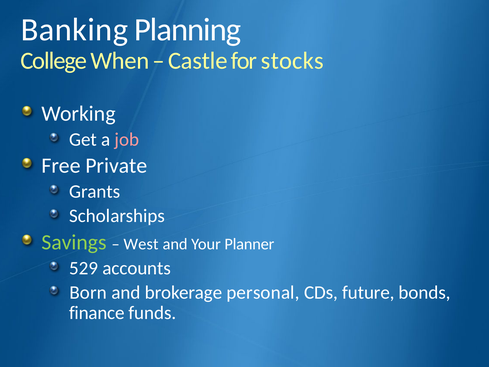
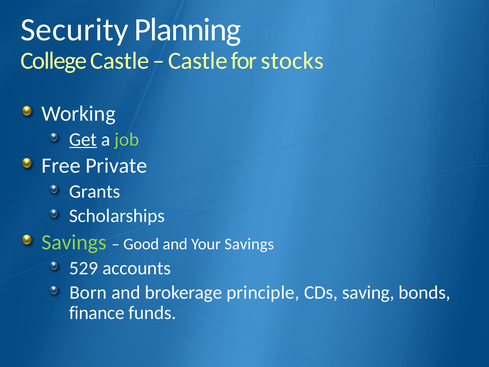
Banking: Banking -> Security (74, 30)
College When: When -> Castle (120, 61)
Get underline: none -> present (83, 139)
job colour: pink -> light green (127, 139)
West: West -> Good (141, 244)
Your Planner: Planner -> Savings (249, 244)
personal: personal -> principle (263, 292)
future: future -> saving (368, 292)
